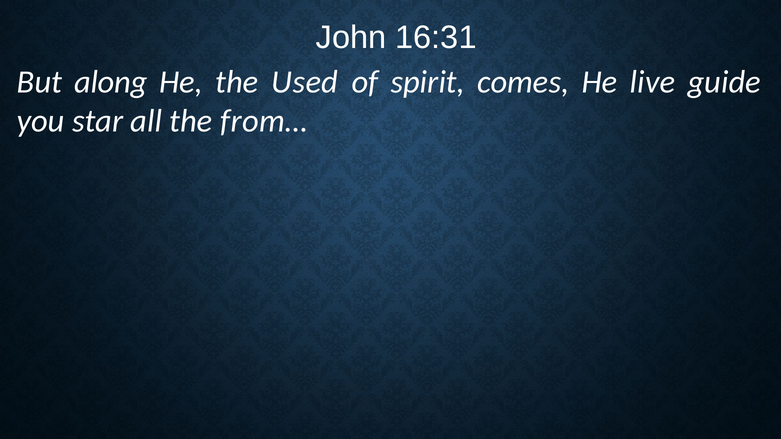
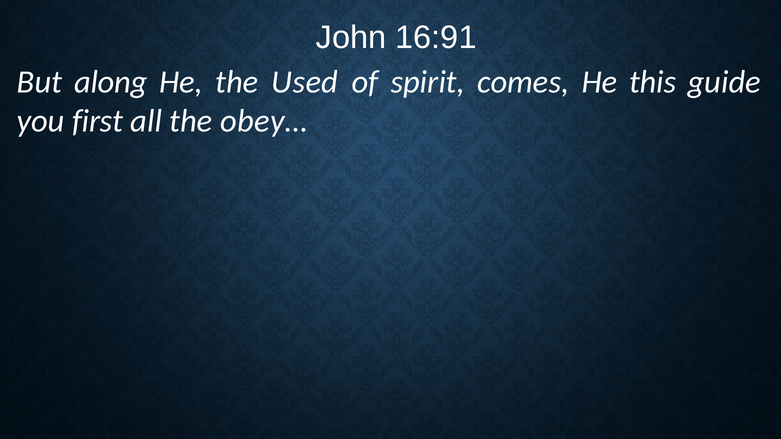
16:31: 16:31 -> 16:91 (436, 38)
live: live -> this (653, 82)
star: star -> first (98, 121)
from…: from… -> obey… (264, 121)
